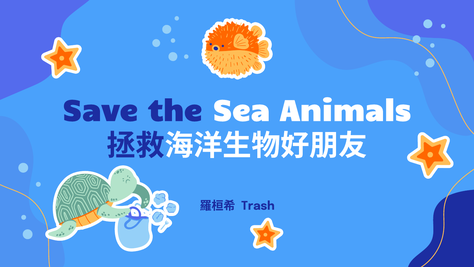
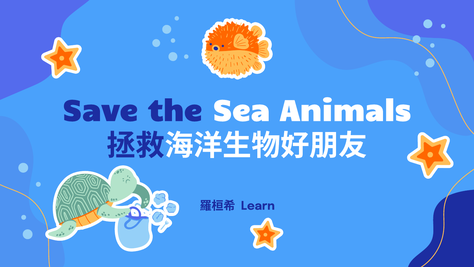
Trash: Trash -> Learn (258, 206)
